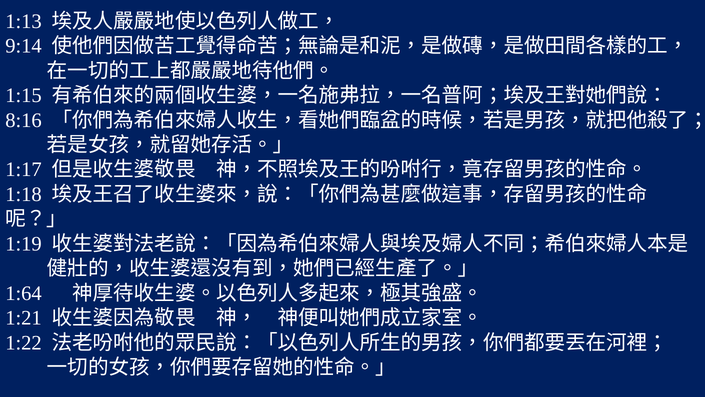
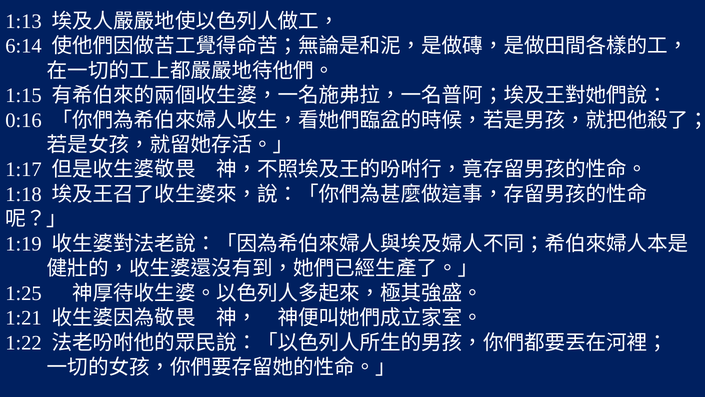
9:14: 9:14 -> 6:14 (24, 46)
8:16: 8:16 -> 0:16 (24, 120)
1:64: 1:64 -> 1:25 (24, 293)
